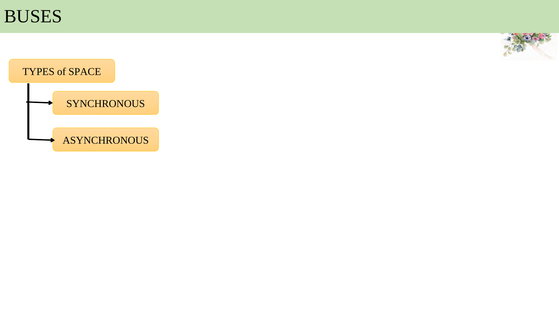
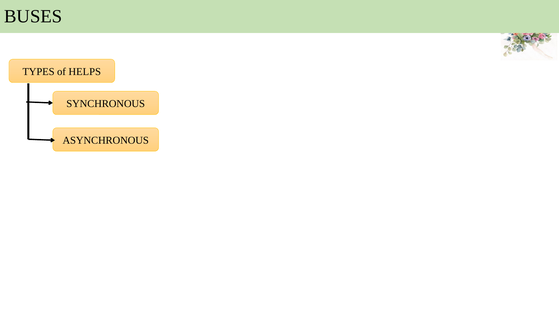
SPACE: SPACE -> HELPS (85, 72)
